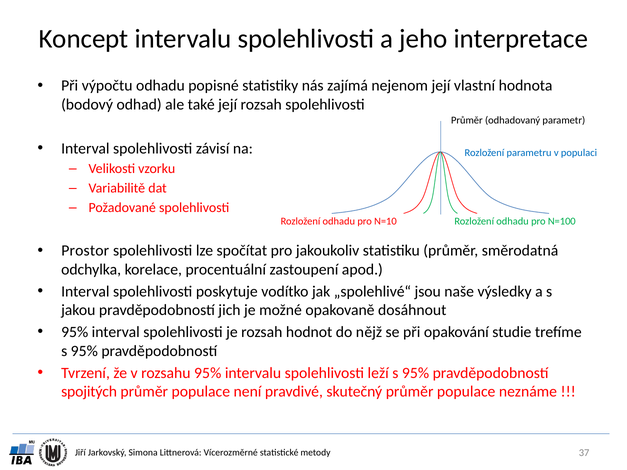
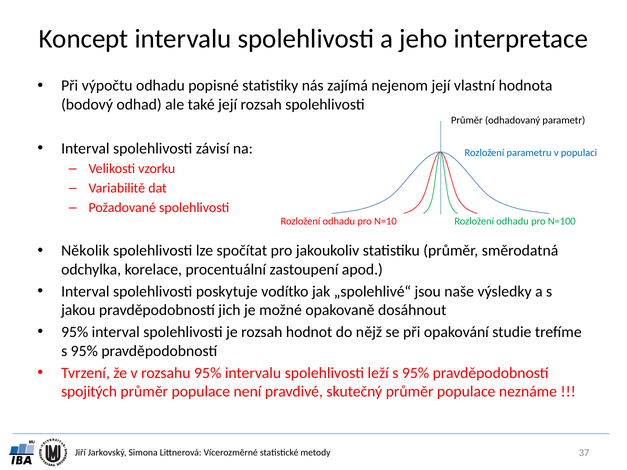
Prostor: Prostor -> Několik (85, 251)
